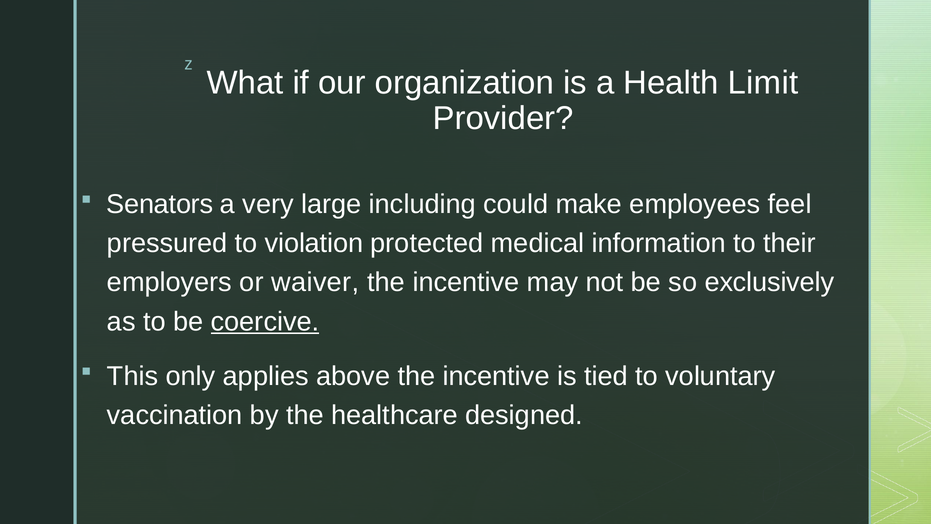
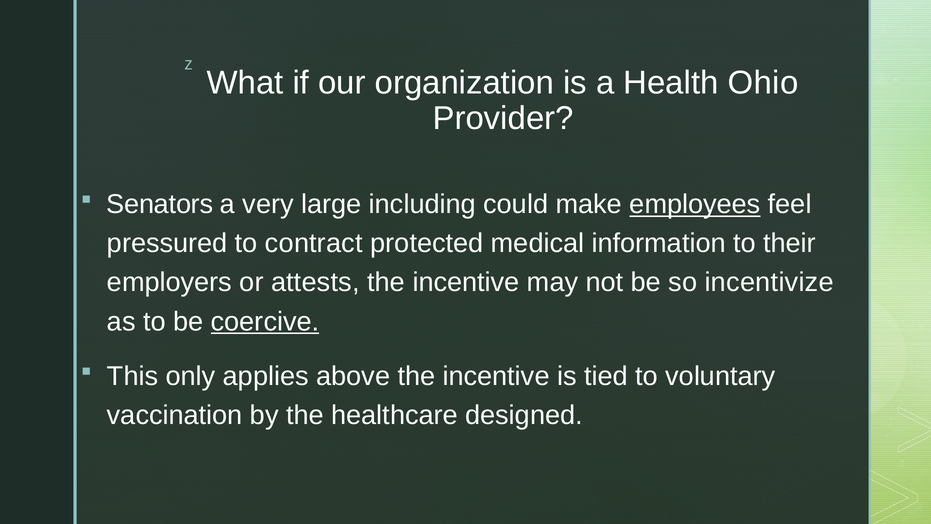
Limit: Limit -> Ohio (763, 83)
employees underline: none -> present (695, 204)
violation: violation -> contract (314, 243)
waiver: waiver -> attests (315, 282)
exclusively: exclusively -> incentivize (769, 282)
